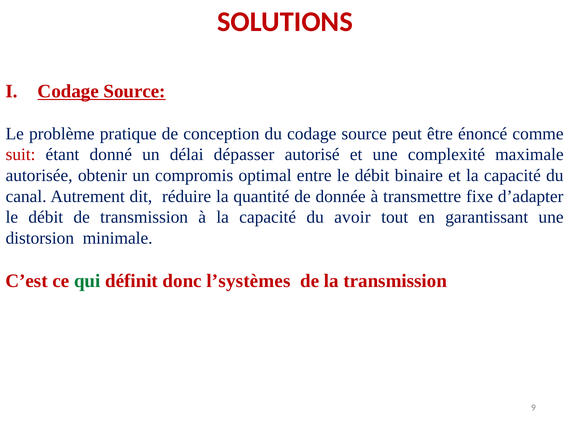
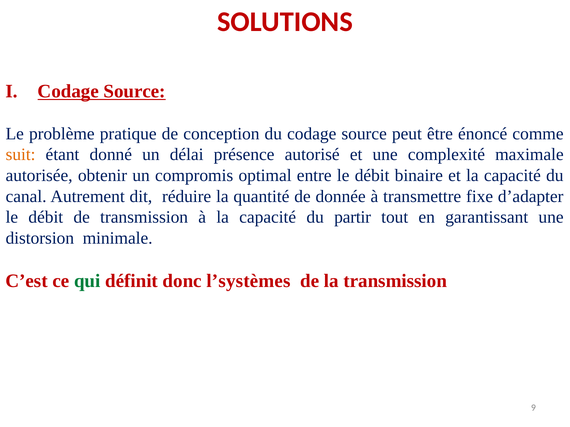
suit colour: red -> orange (21, 155)
dépasser: dépasser -> présence (244, 155)
avoir: avoir -> partir (353, 217)
